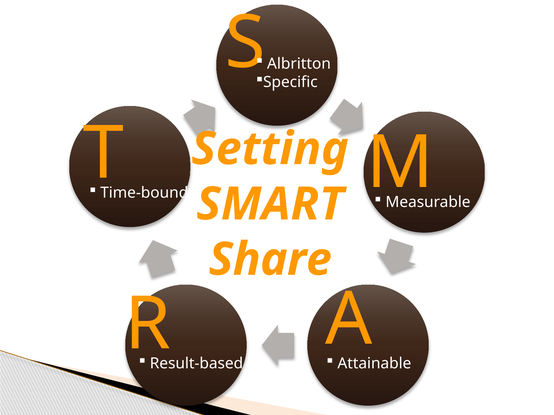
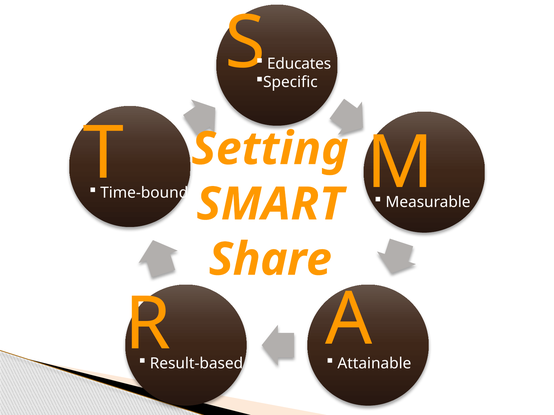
Albritton: Albritton -> Educates (299, 64)
